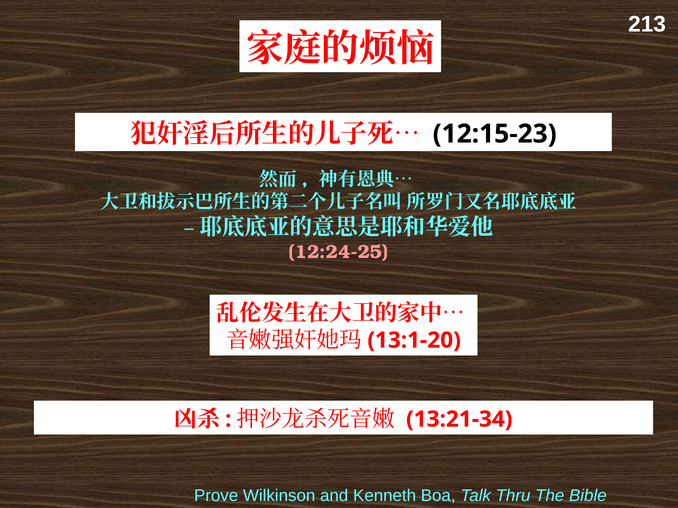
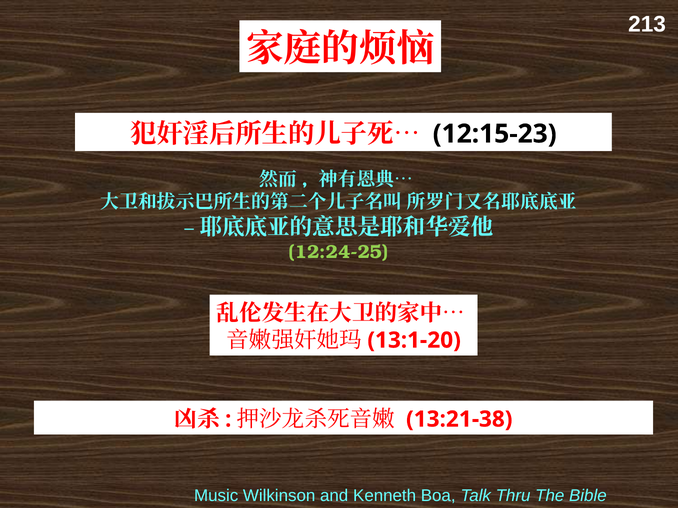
12:24-25 colour: pink -> light green (339, 252)
13:21-34: 13:21-34 -> 13:21-38 (459, 420)
Prove: Prove -> Music (216, 496)
